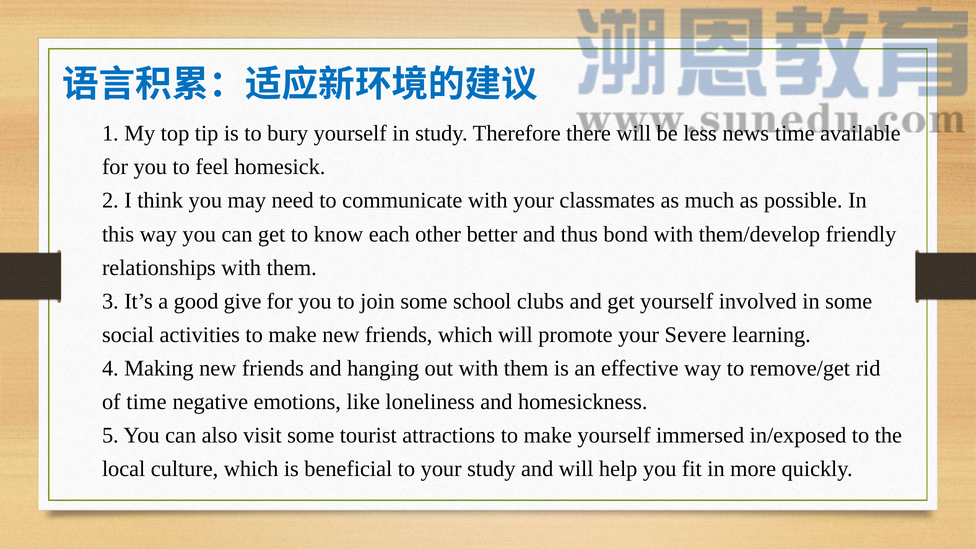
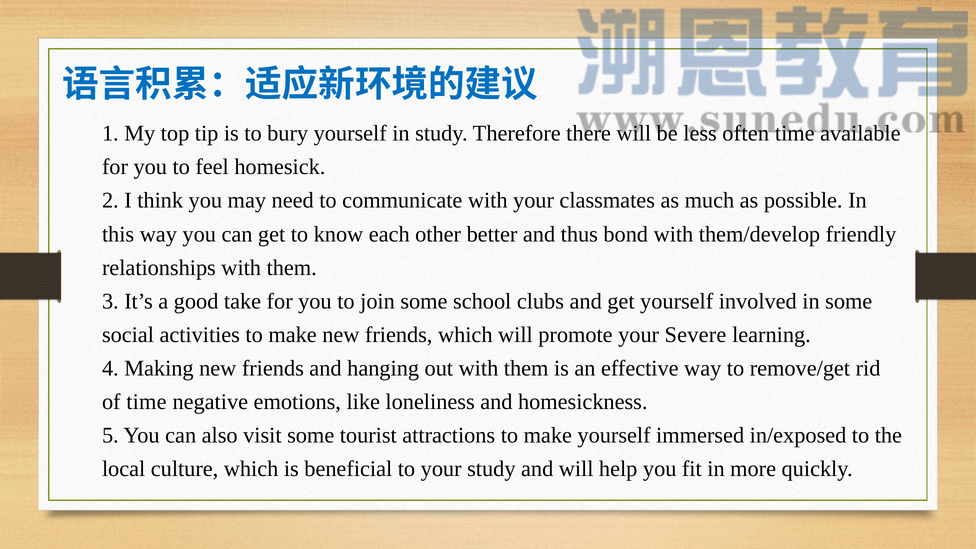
news: news -> often (746, 134)
give: give -> take (243, 301)
